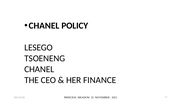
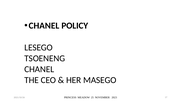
FINANCE: FINANCE -> MASEGO (100, 80)
